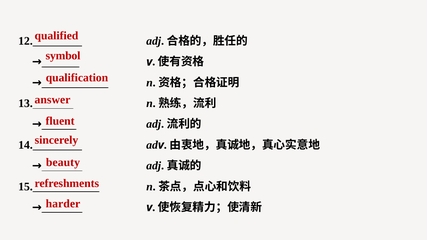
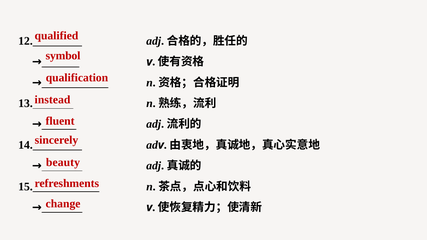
answer: answer -> instead (52, 100)
harder: harder -> change (63, 204)
